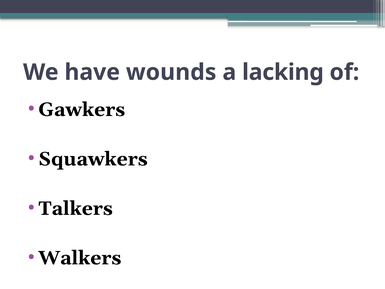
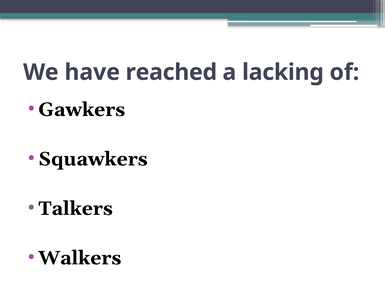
wounds: wounds -> reached (171, 72)
